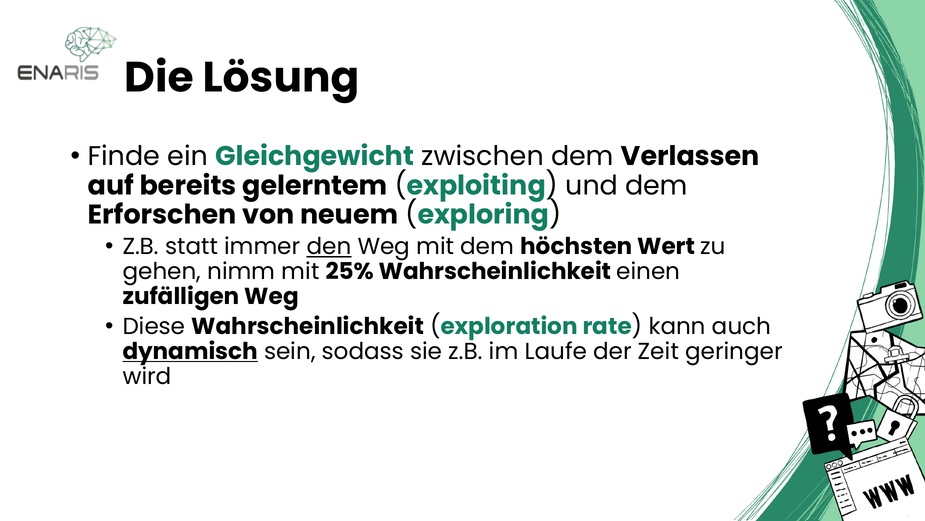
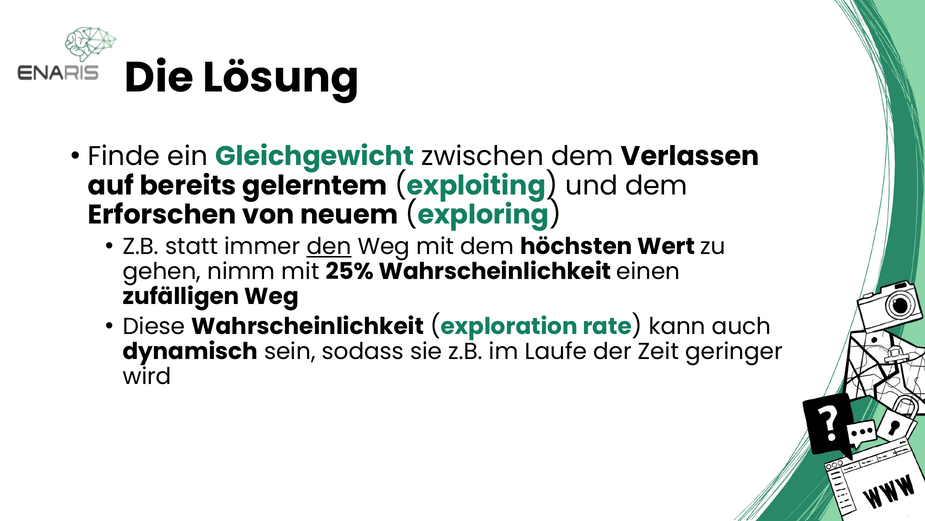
dynamisch underline: present -> none (190, 351)
